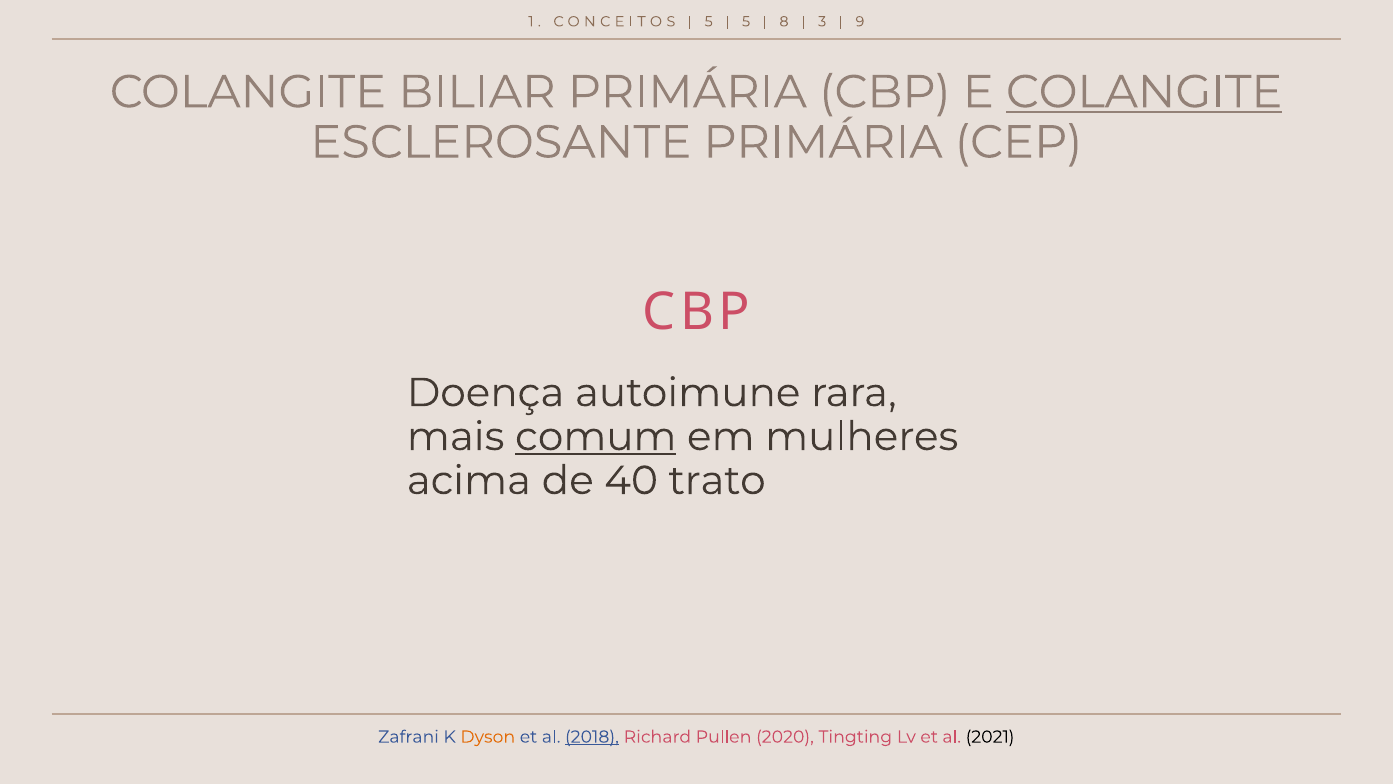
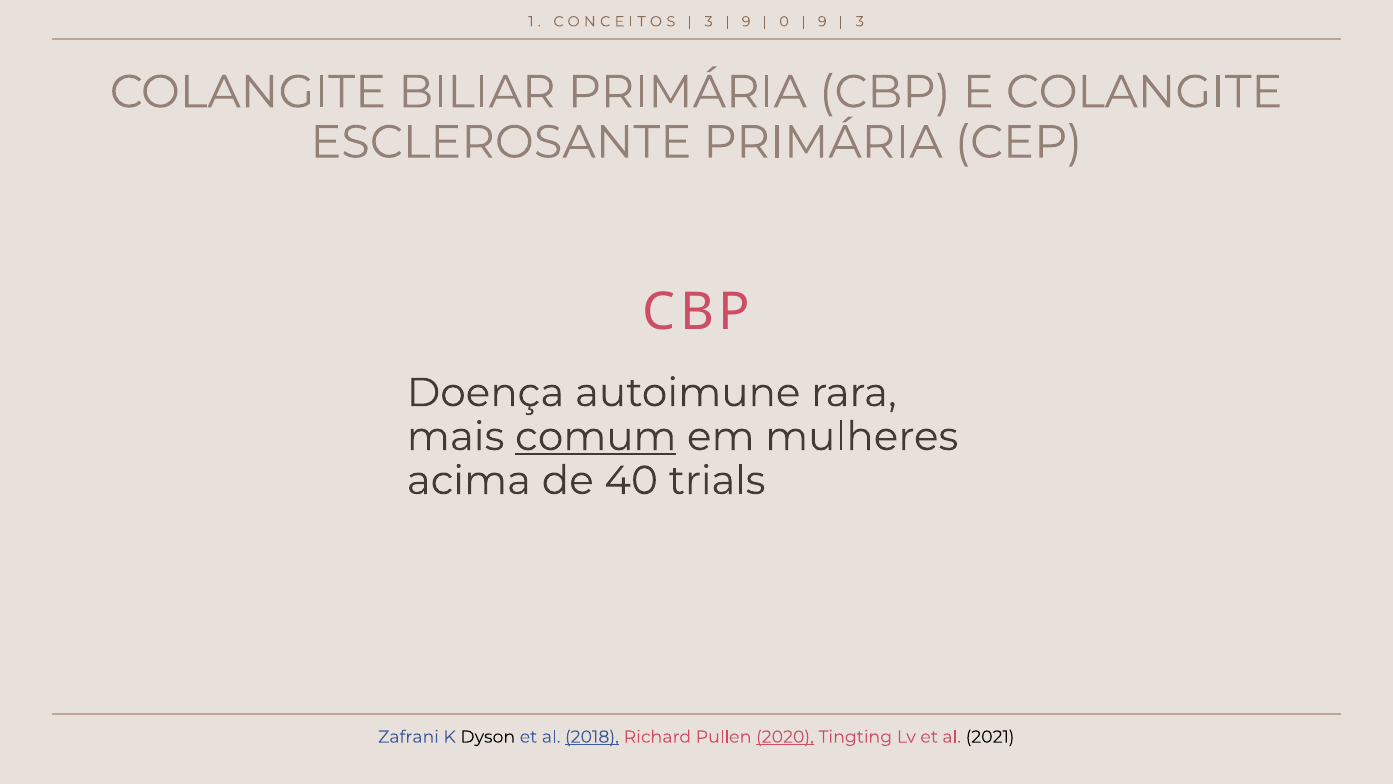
5: 5 -> 3 (709, 22)
5: 5 -> 9 (746, 22)
8: 8 -> 0 (784, 22)
3: 3 -> 9 (822, 22)
9: 9 -> 3 (860, 22)
COLANGITE underline: present -> none (1144, 92)
trato: trato -> trials (717, 480)
Dyson colour: orange -> black (488, 736)
2020 underline: none -> present (785, 736)
